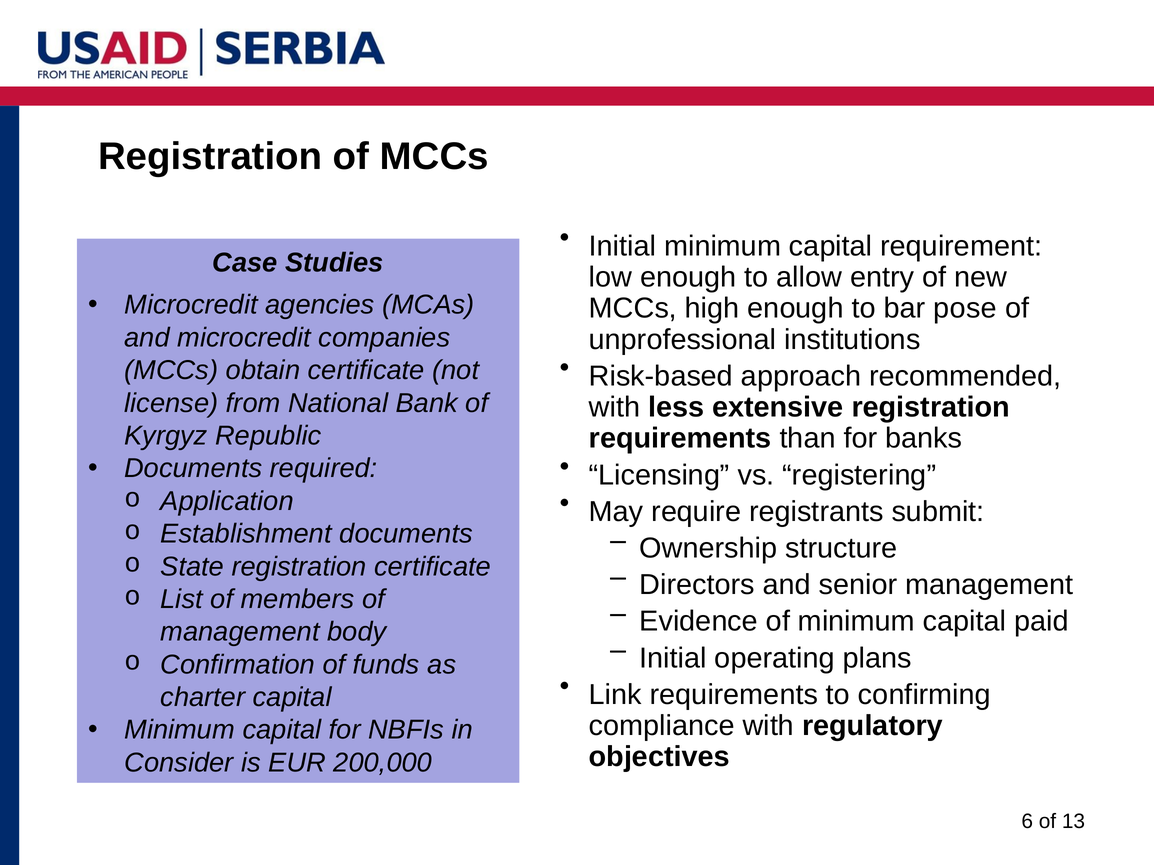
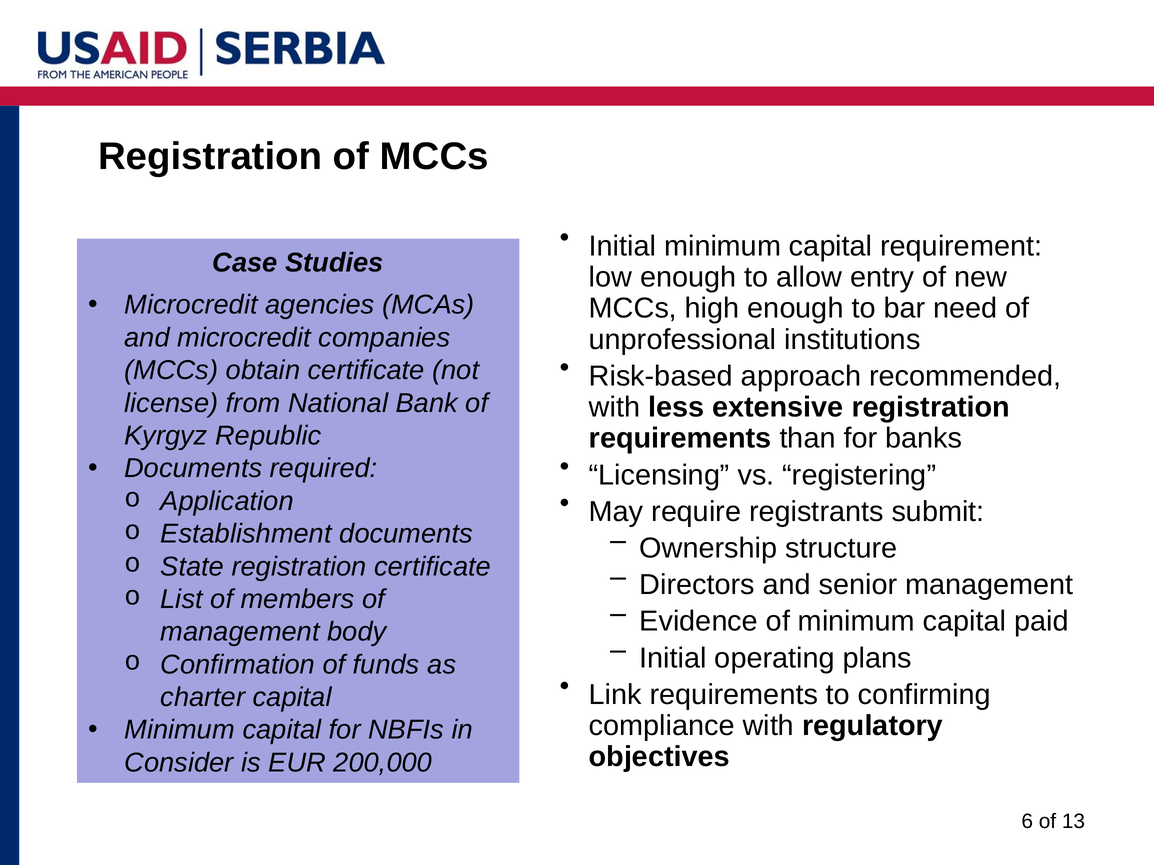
pose: pose -> need (965, 309)
